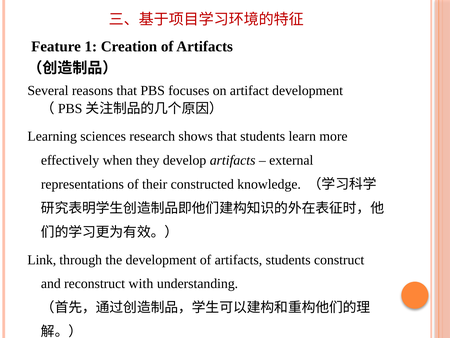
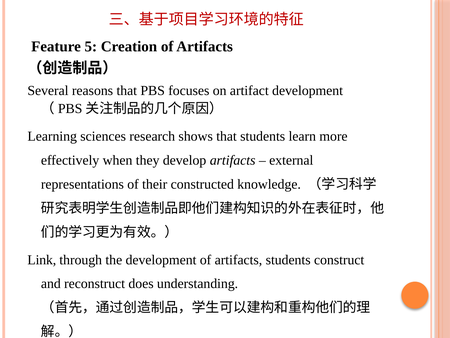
1: 1 -> 5 (91, 46)
with: with -> does (141, 283)
